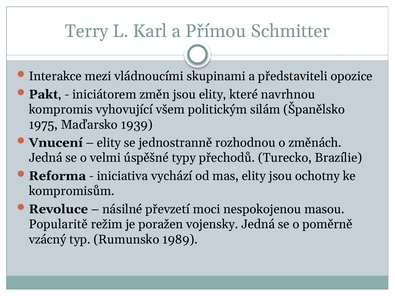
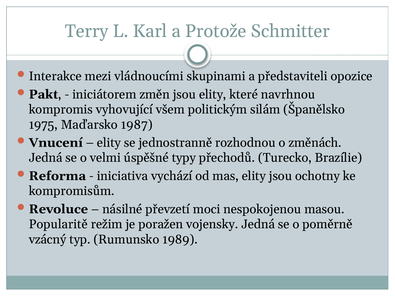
Přímou: Přímou -> Protože (216, 31)
1939: 1939 -> 1987 (137, 125)
